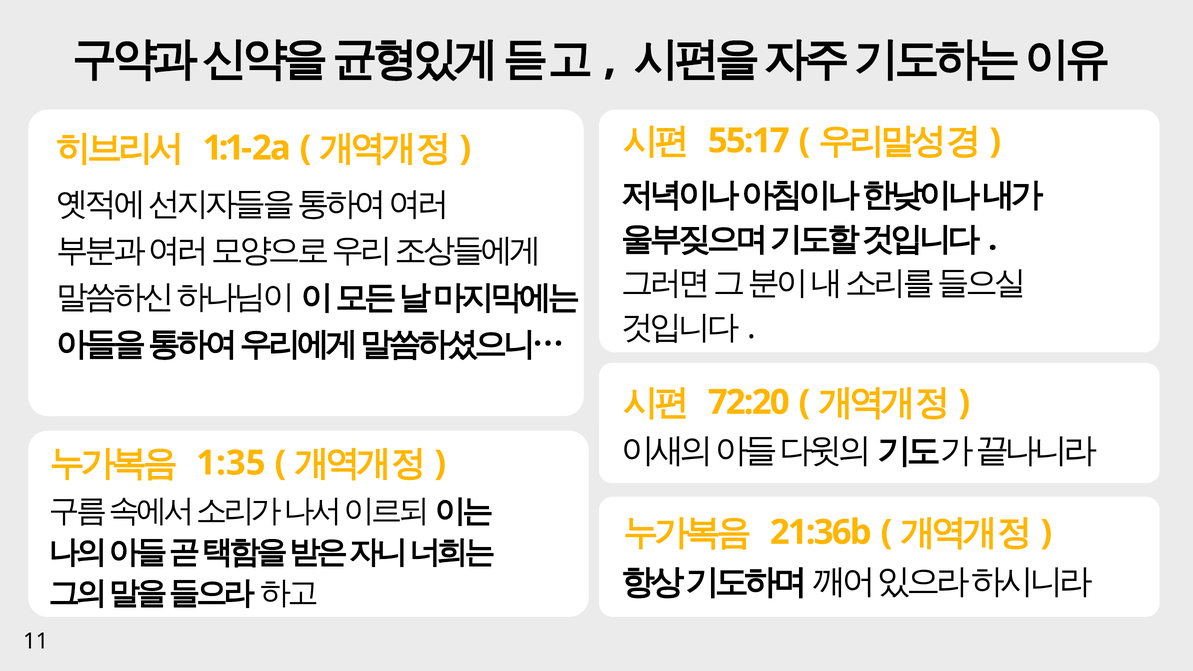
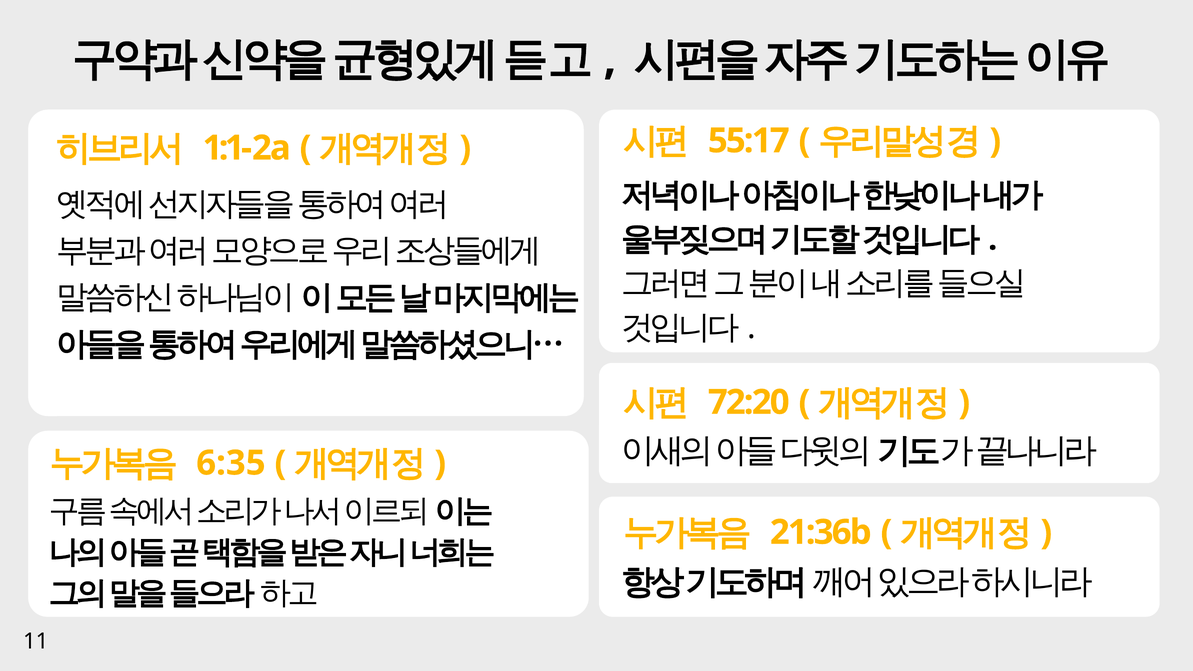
1:35: 1:35 -> 6:35 (231, 463)
